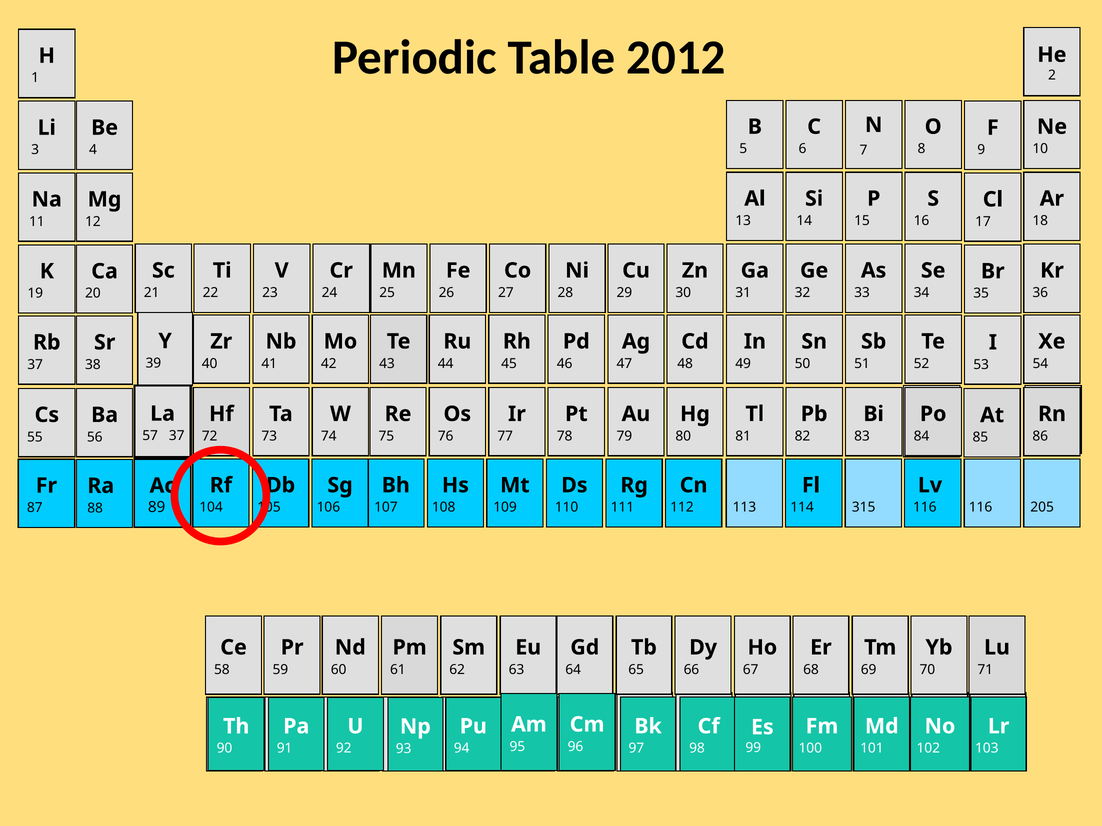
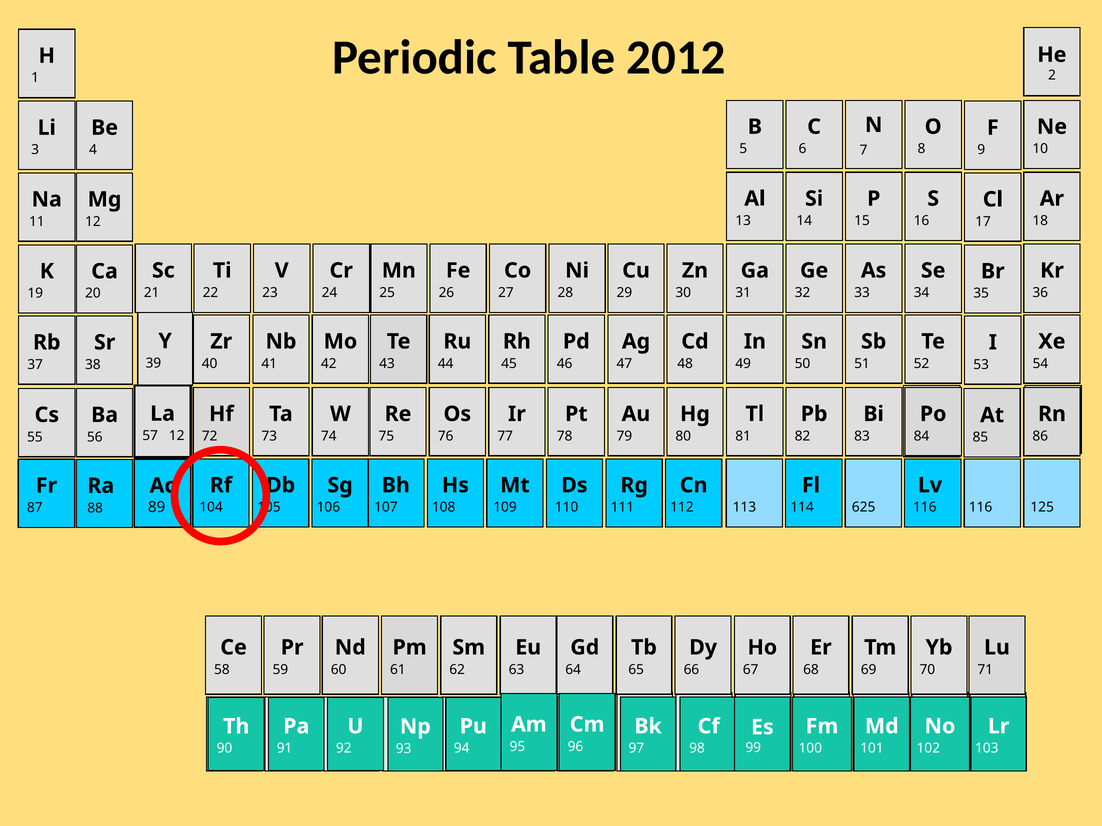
57 37: 37 -> 12 (177, 436)
315: 315 -> 625 (864, 508)
205: 205 -> 125 (1042, 508)
